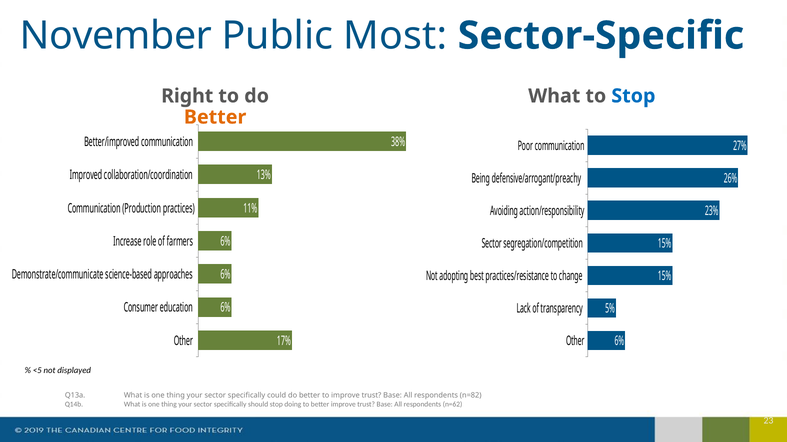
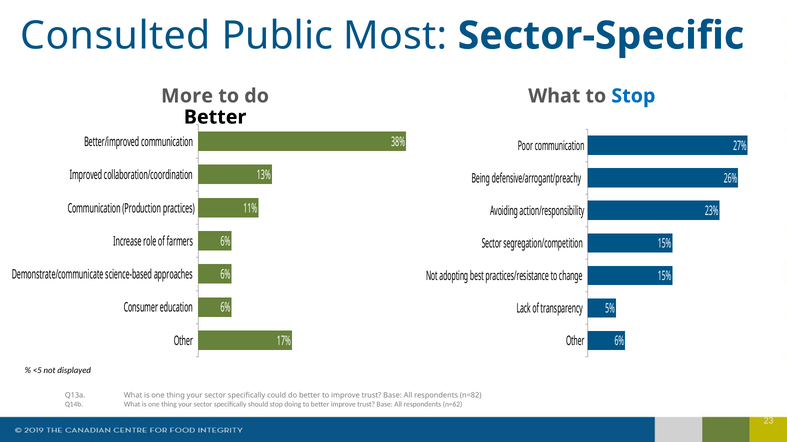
November: November -> Consulted (116, 36)
Right: Right -> More (187, 96)
Better colour: orange -> black (215, 117)
